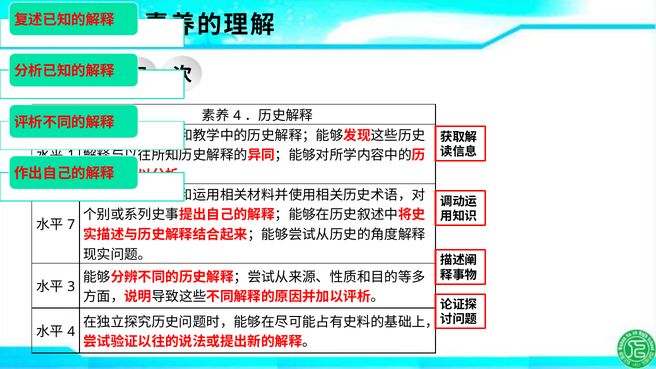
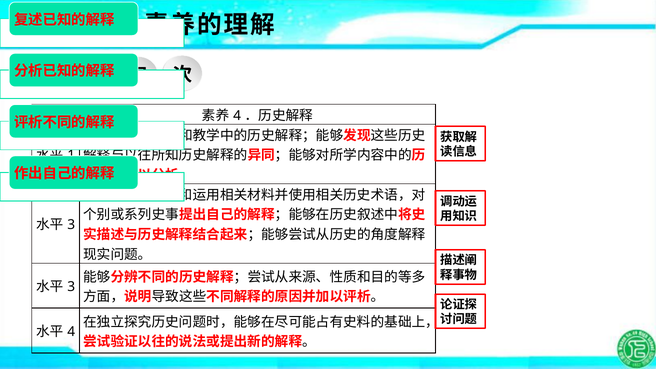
7: 7 -> 3 (71, 225)
